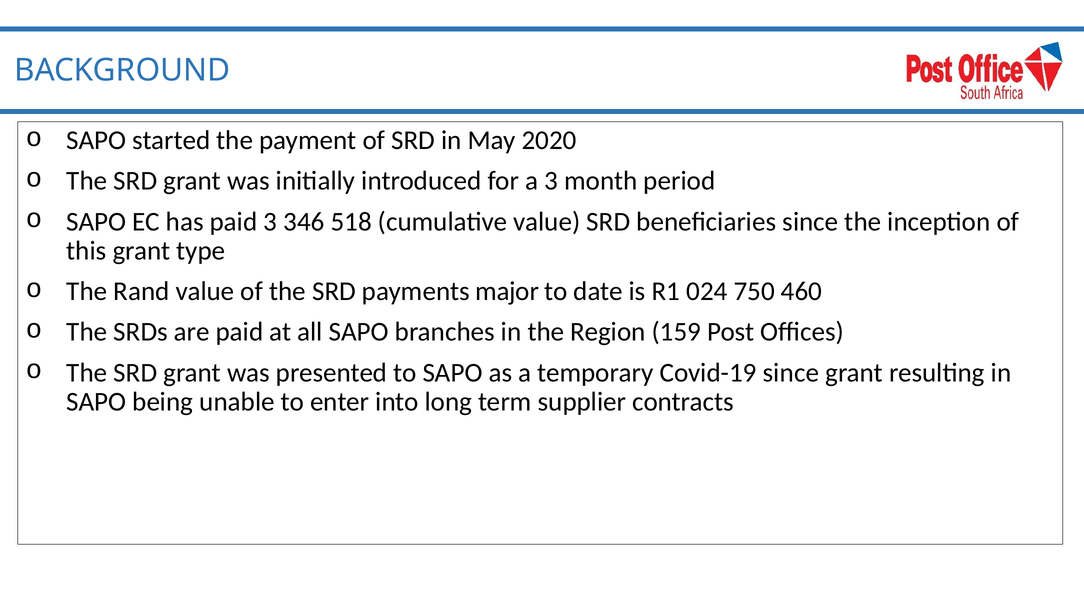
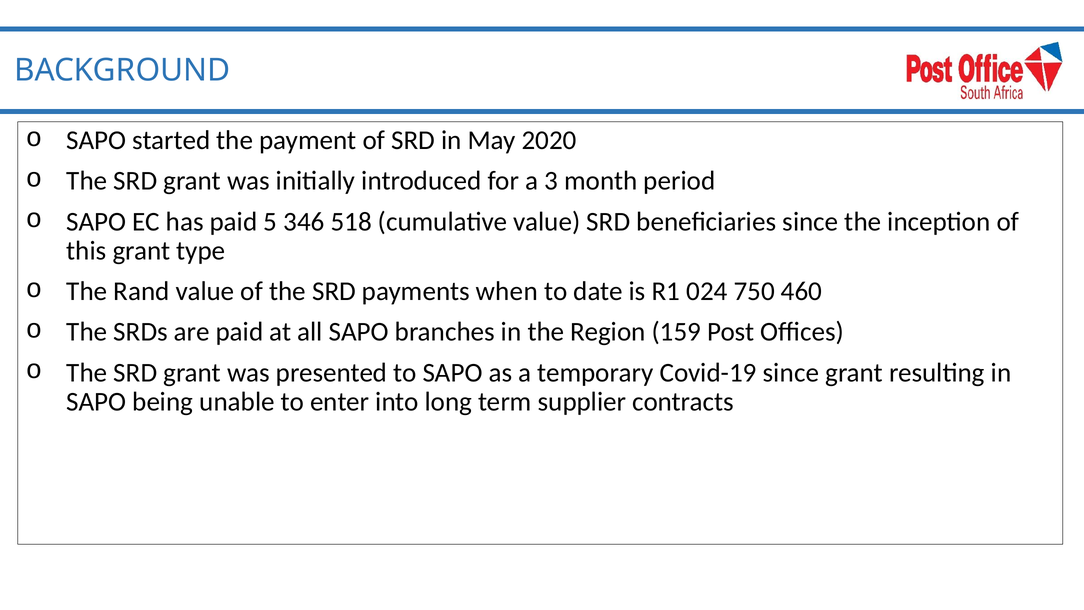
paid 3: 3 -> 5 (270, 222)
major: major -> when (507, 291)
